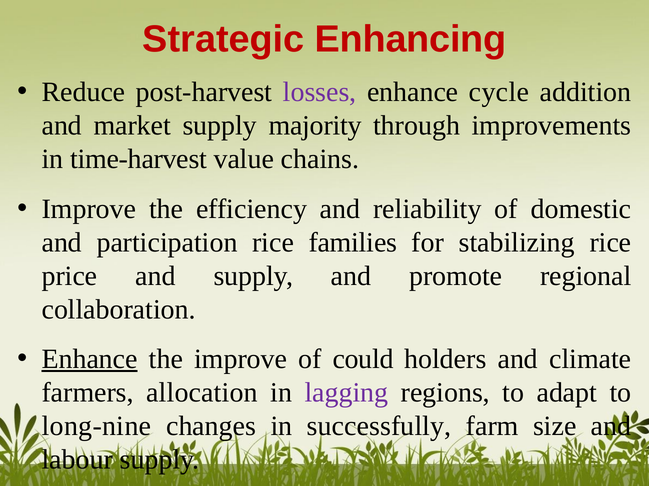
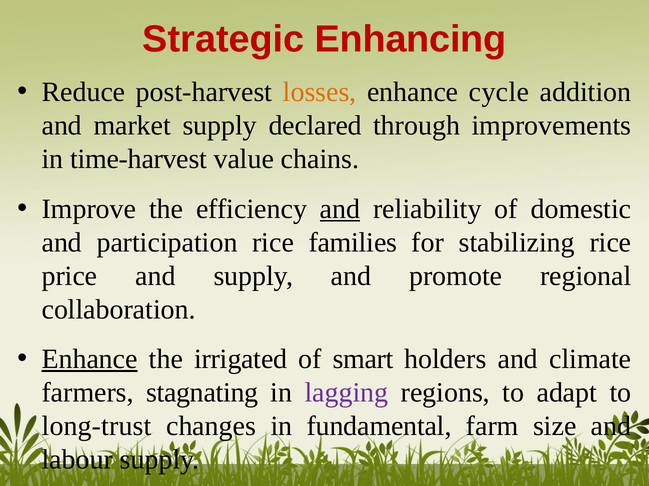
losses colour: purple -> orange (320, 92)
majority: majority -> declared (315, 126)
and underline: none -> present (340, 209)
the improve: improve -> irrigated (241, 360)
could: could -> smart (363, 360)
allocation: allocation -> stagnating (202, 393)
long-nine: long-nine -> long-trust (97, 427)
successfully: successfully -> fundamental (379, 427)
